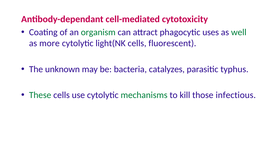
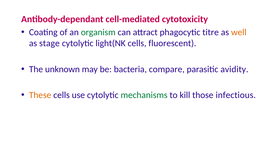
uses: uses -> titre (211, 32)
well colour: green -> orange (239, 32)
more: more -> stage (49, 43)
catalyzes: catalyzes -> compare (167, 69)
typhus: typhus -> avidity (234, 69)
These colour: green -> orange (40, 95)
